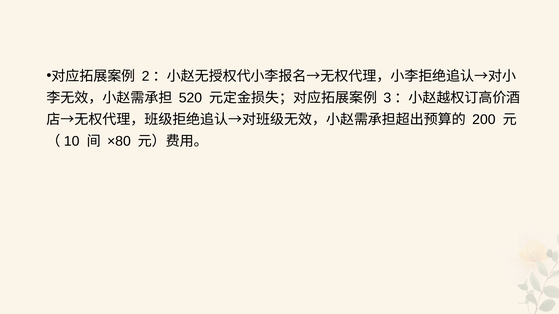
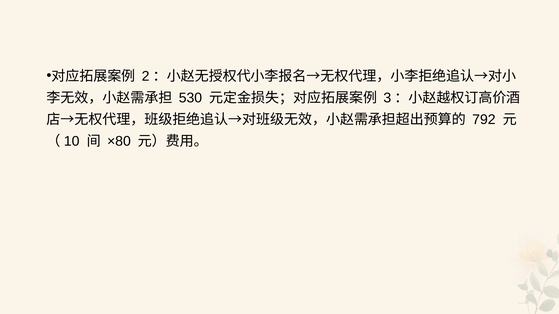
520: 520 -> 530 (190, 98)
200: 200 -> 792 (484, 120)
